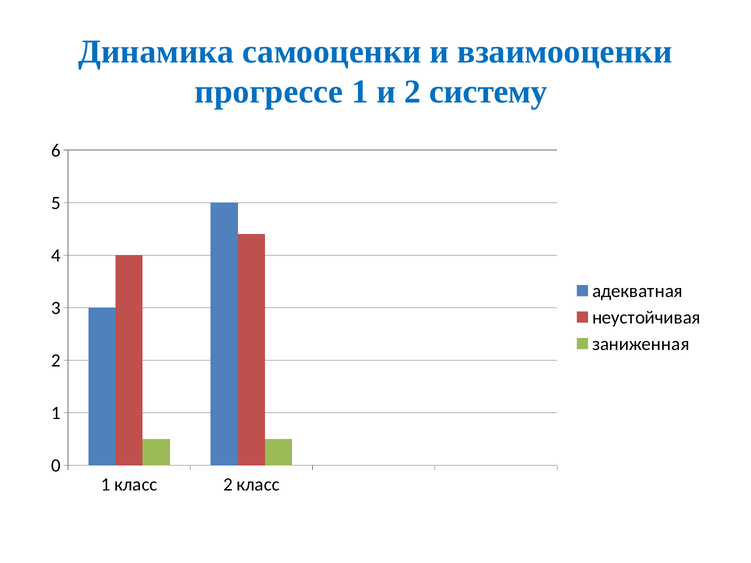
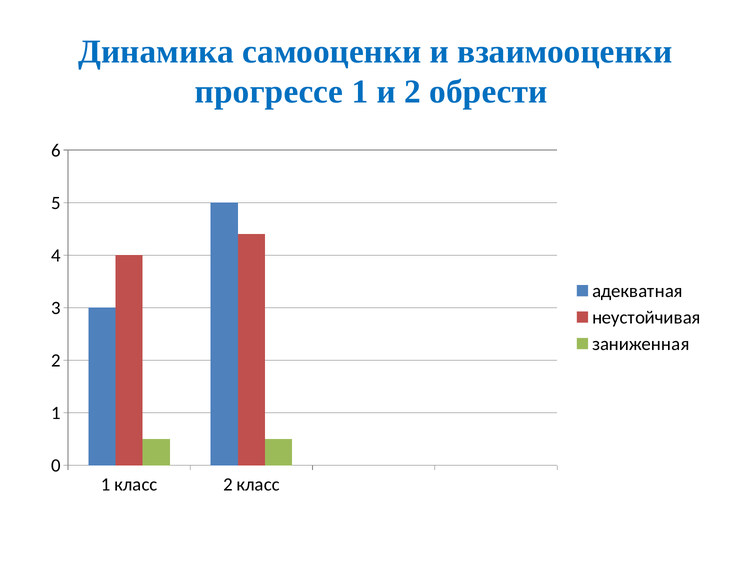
систему: систему -> обрести (488, 92)
